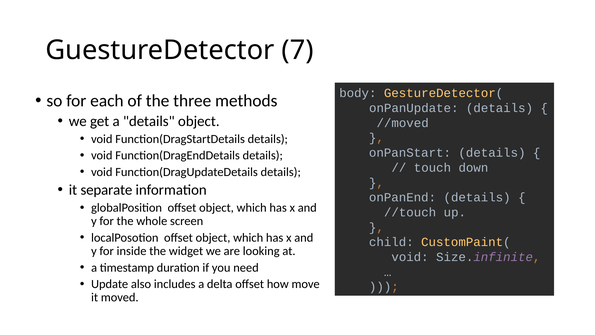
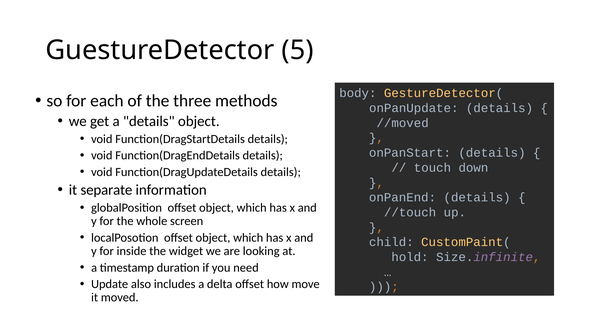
7: 7 -> 5 (298, 50)
void: void -> hold (410, 257)
